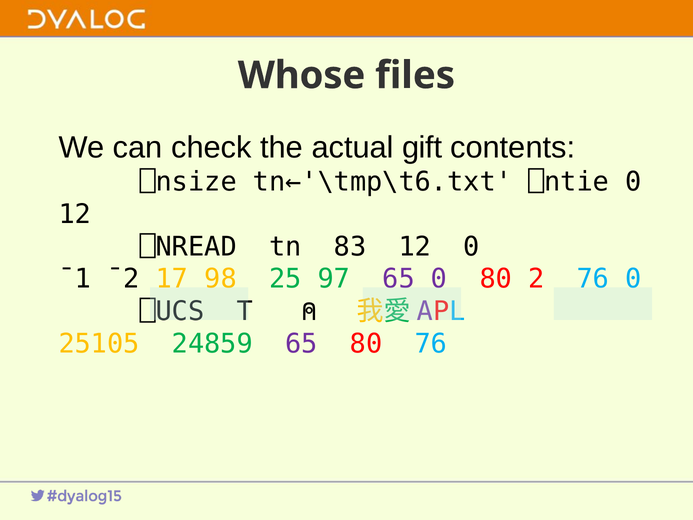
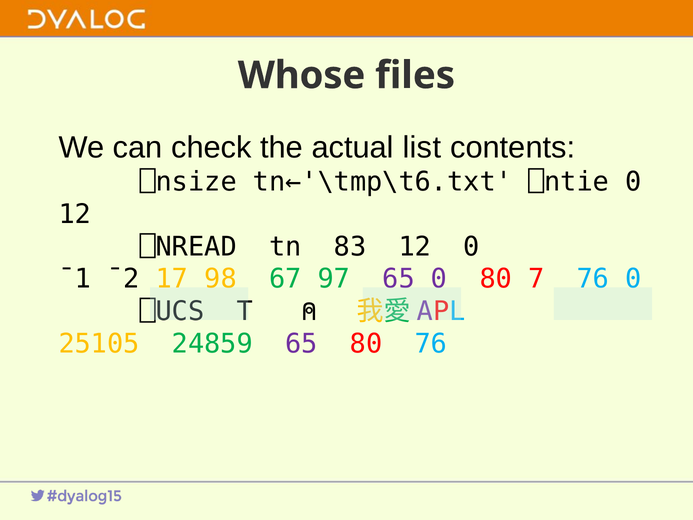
gift: gift -> list (422, 147)
25: 25 -> 67 (285, 279)
2: 2 -> 7 (536, 279)
